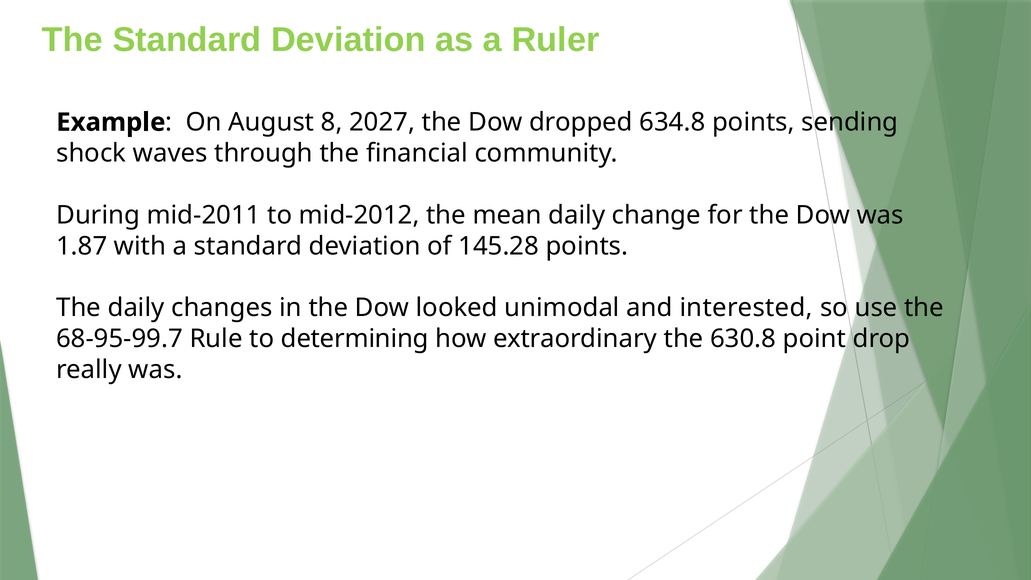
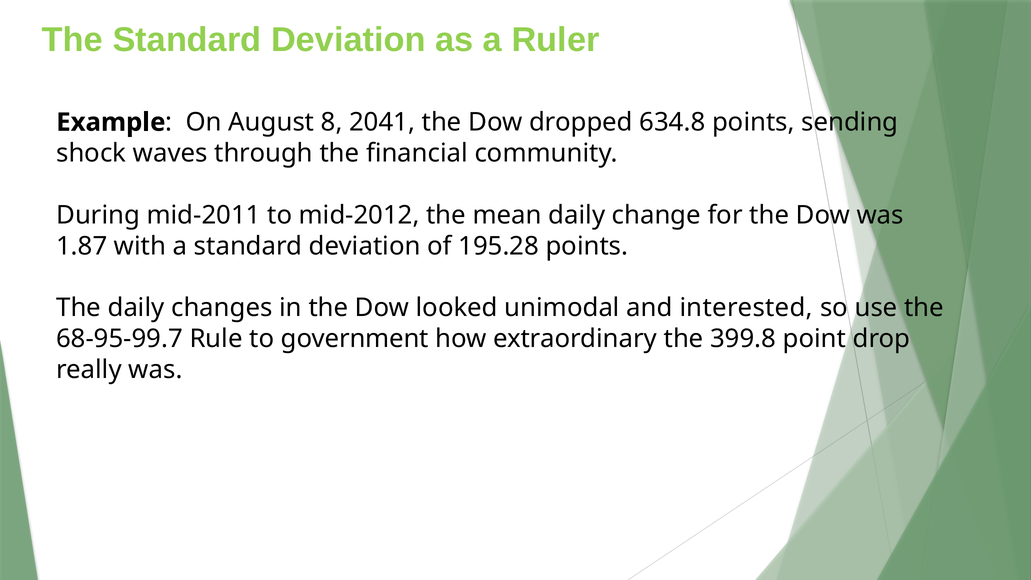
2027: 2027 -> 2041 (382, 122)
145.28: 145.28 -> 195.28 (499, 246)
determining: determining -> government (355, 339)
630.8: 630.8 -> 399.8 (743, 339)
